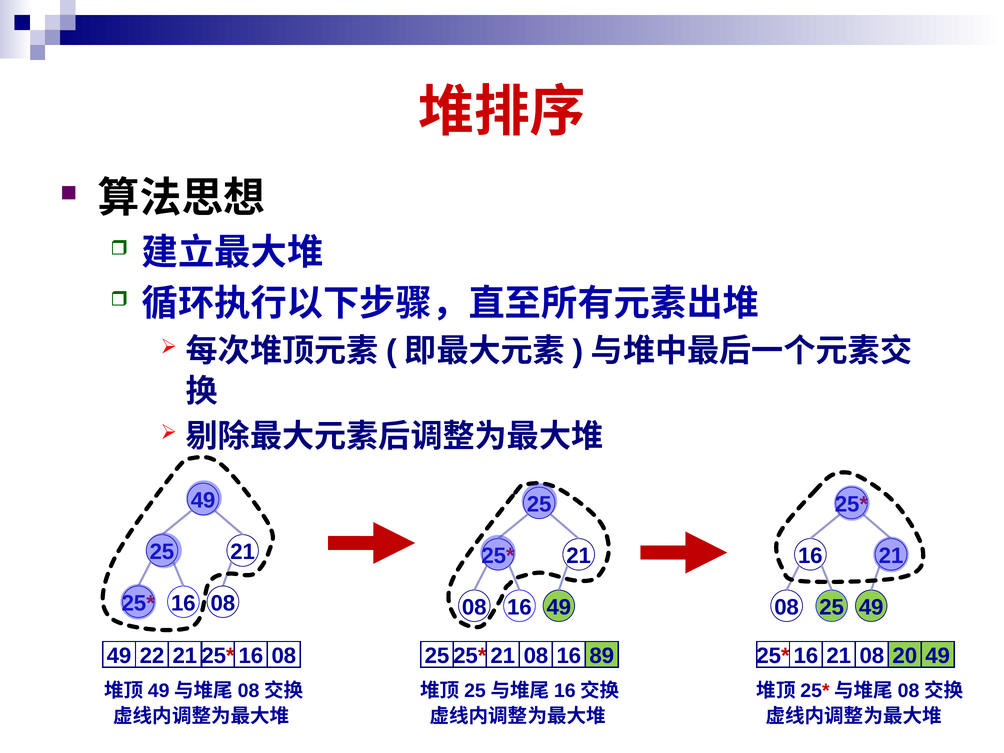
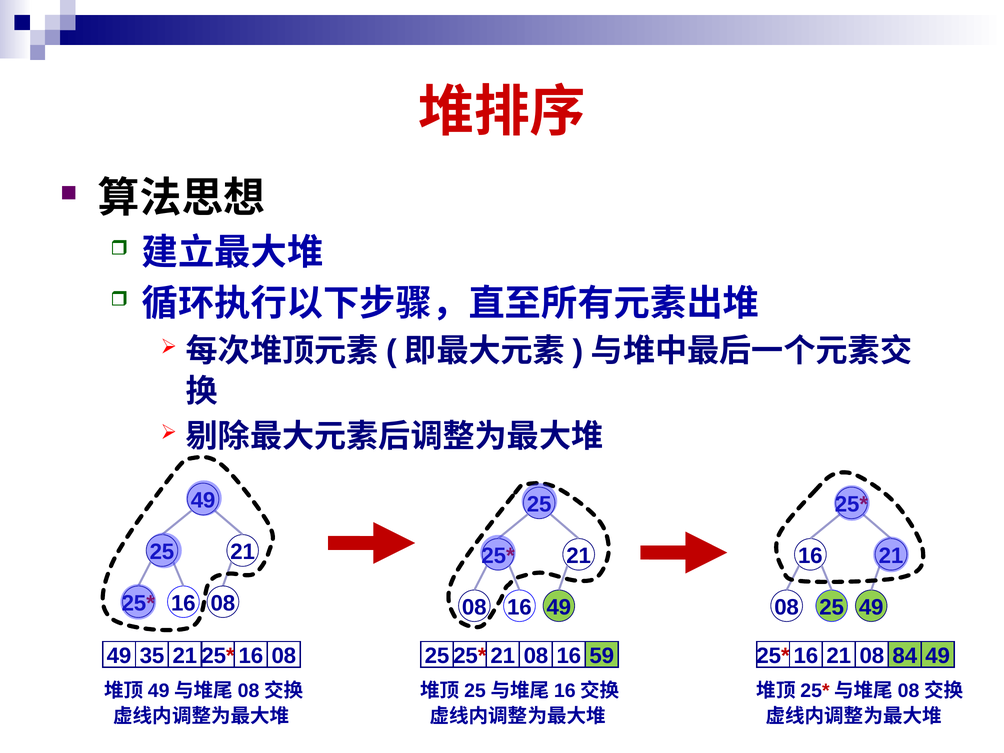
22: 22 -> 35 (152, 656)
89: 89 -> 59 (602, 656)
20: 20 -> 84 (905, 656)
